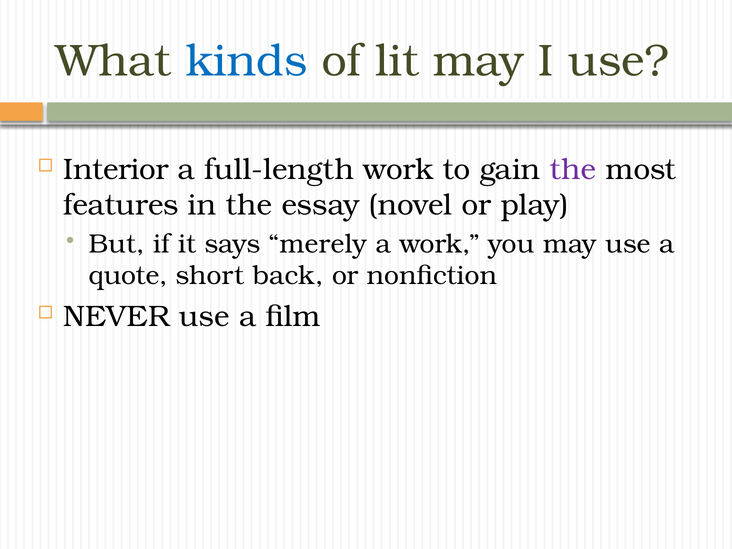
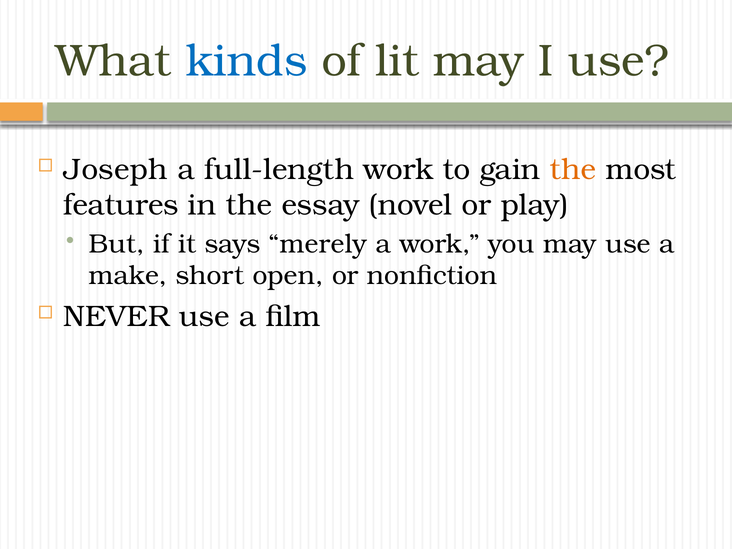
Interior: Interior -> Joseph (116, 170)
the colour: purple -> orange (573, 170)
quote: quote -> make (128, 276)
back: back -> open (288, 276)
